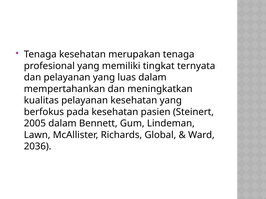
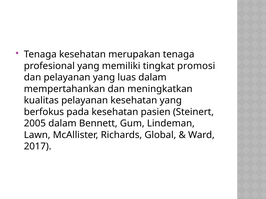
ternyata: ternyata -> promosi (196, 66)
2036: 2036 -> 2017 (38, 147)
